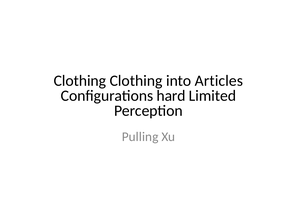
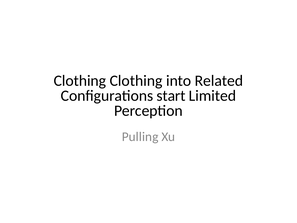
Articles: Articles -> Related (219, 81)
hard: hard -> start (171, 96)
